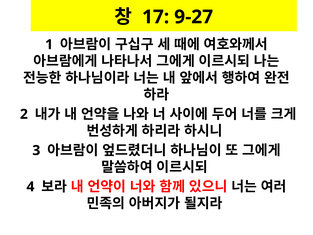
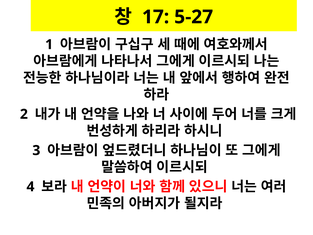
9-27: 9-27 -> 5-27 (194, 17)
